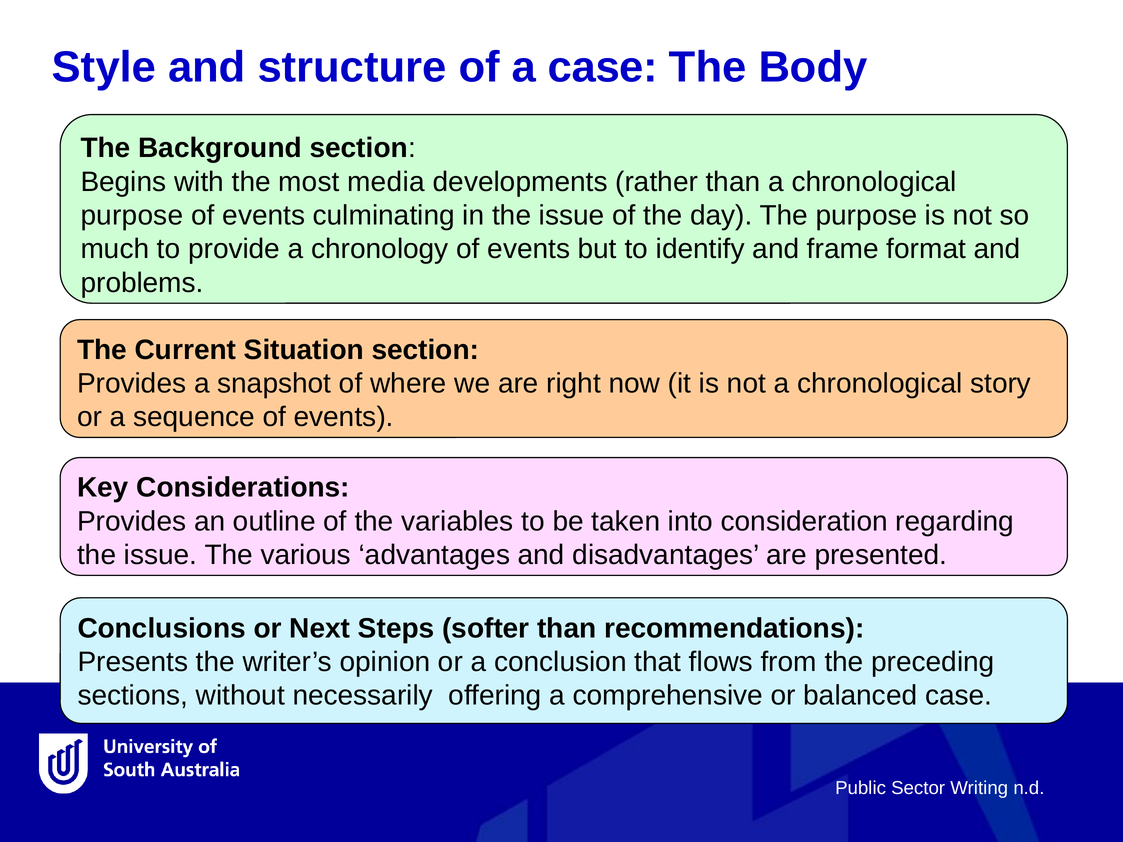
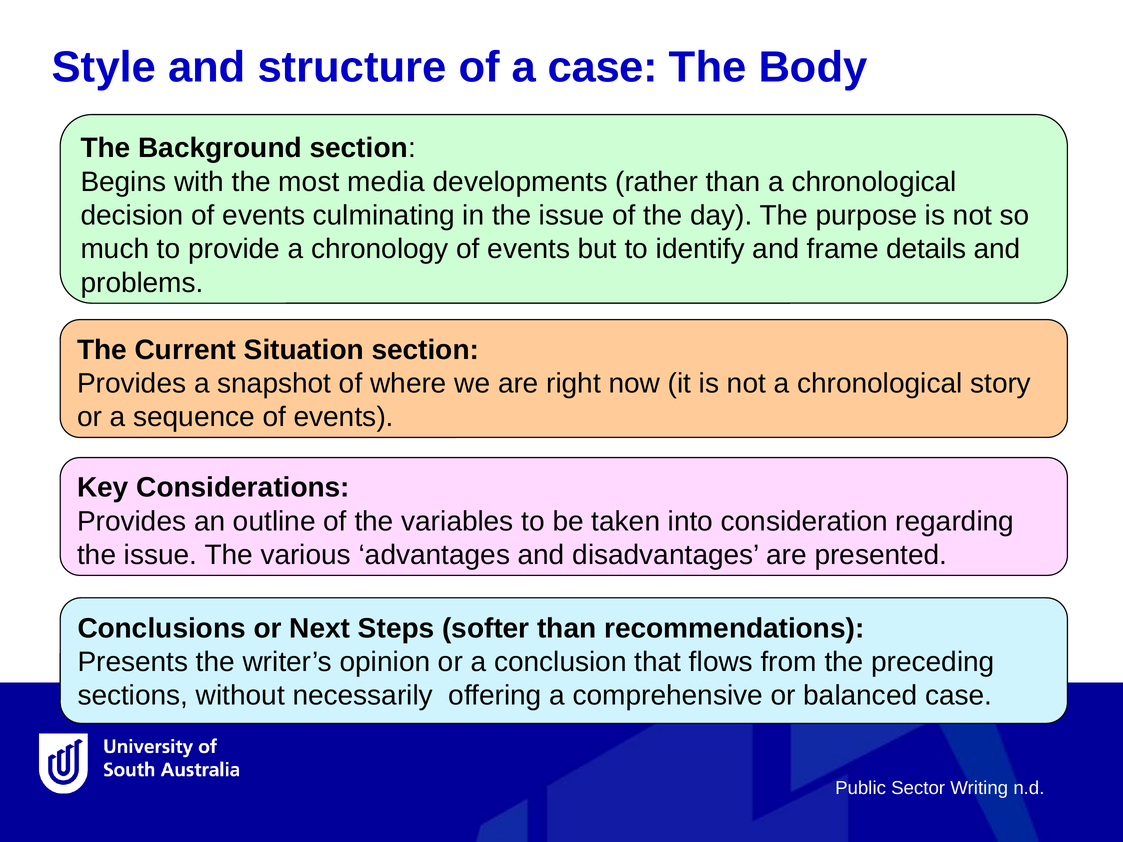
purpose: purpose -> decision (132, 216)
format: format -> details (926, 249)
